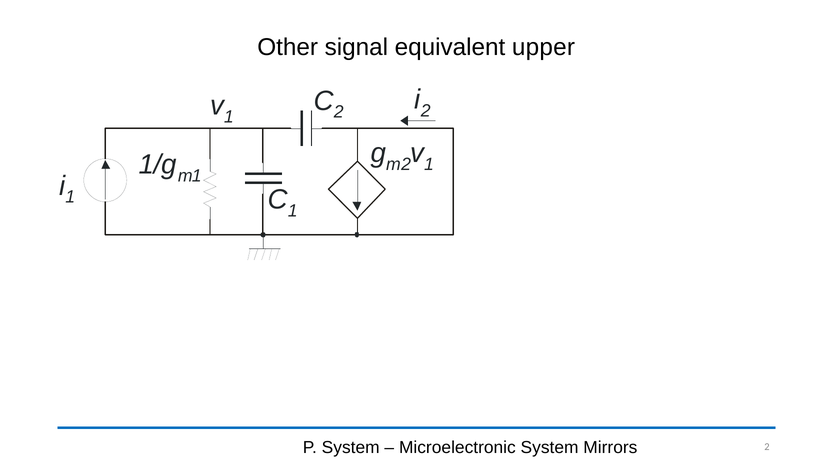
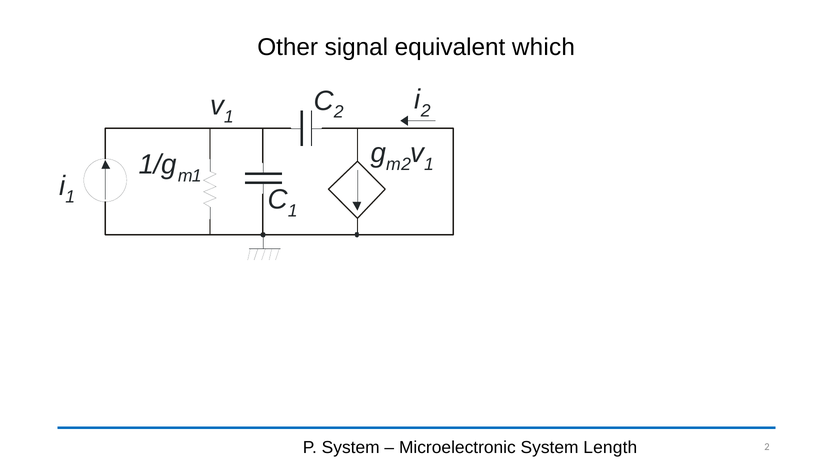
upper: upper -> which (543, 47)
Mirrors: Mirrors -> Length (610, 448)
